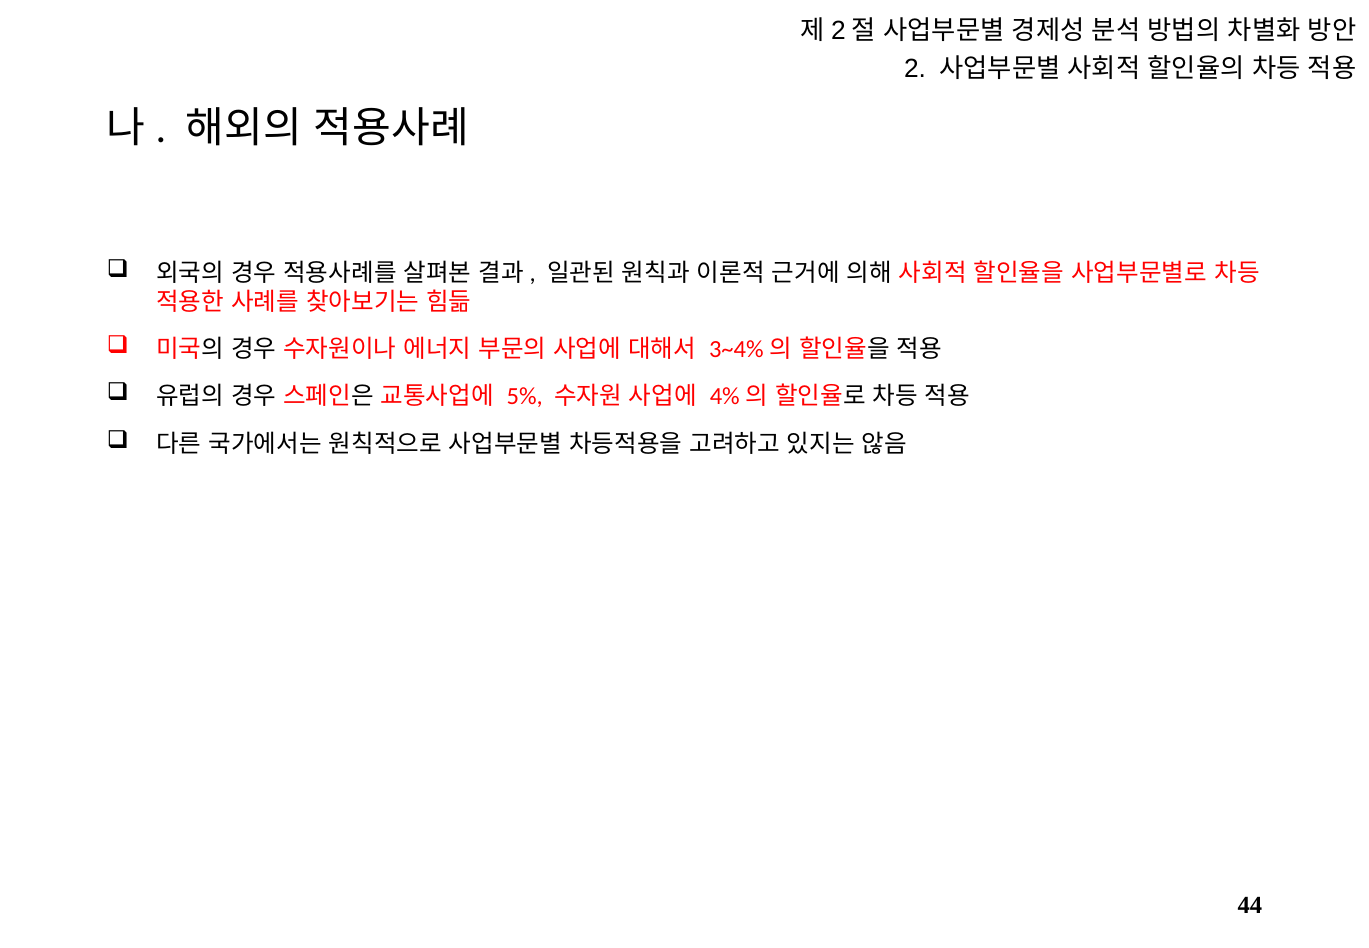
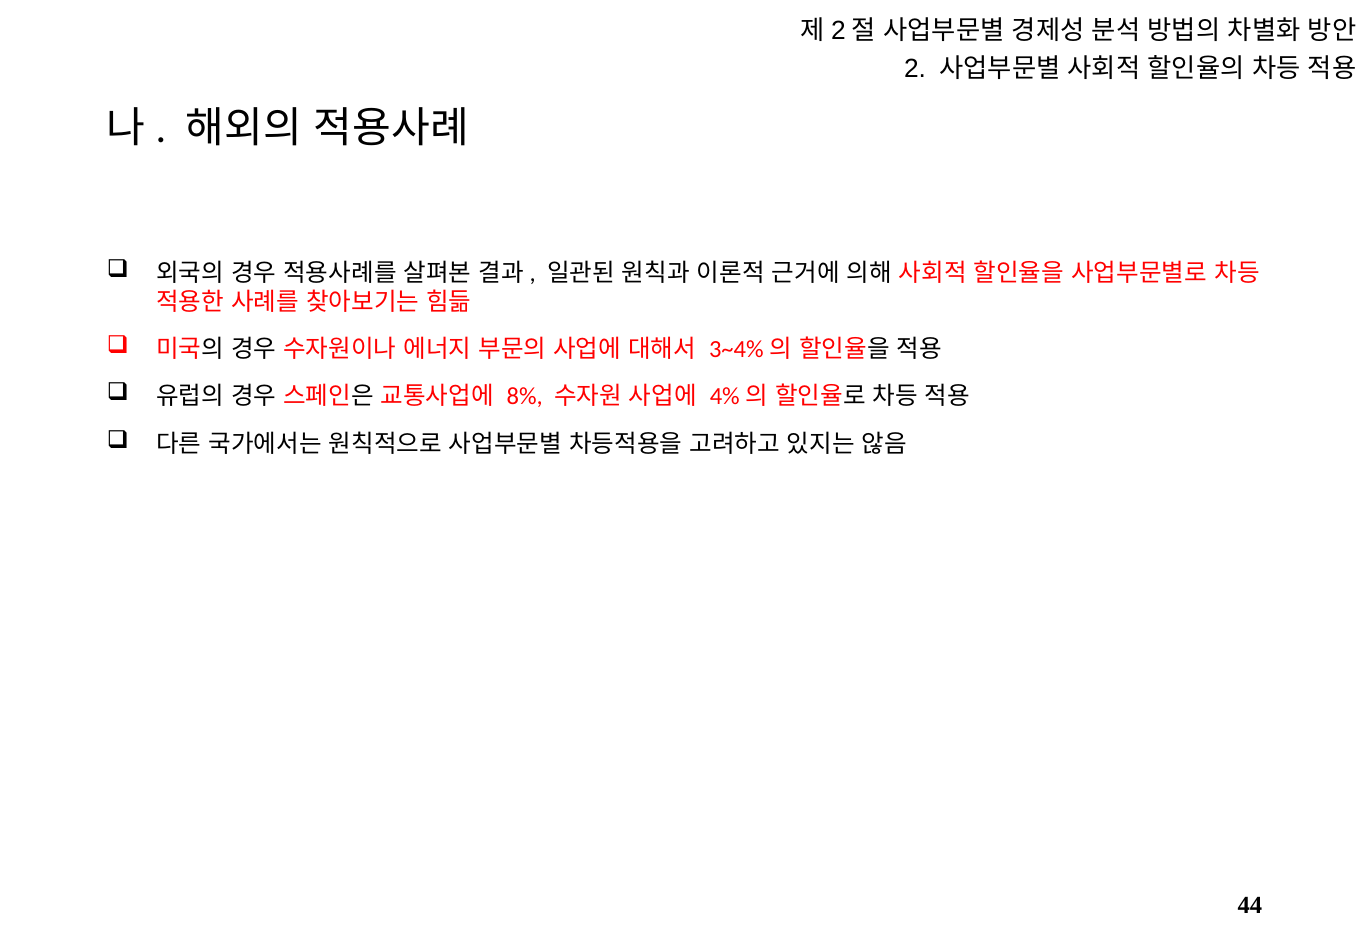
5%: 5% -> 8% (525, 397)
